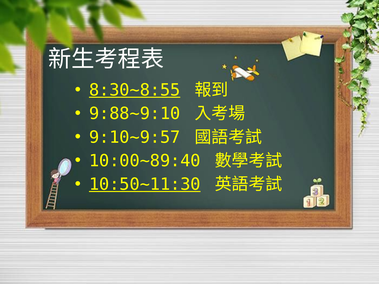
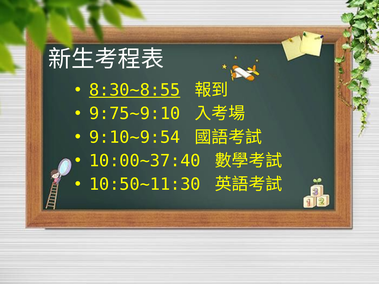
9:88~9:10: 9:88~9:10 -> 9:75~9:10 (135, 114)
9:10~9:57: 9:10~9:57 -> 9:10~9:54 (135, 137)
10:00~89:40: 10:00~89:40 -> 10:00~37:40 (145, 161)
10:50~11:30 underline: present -> none (145, 185)
